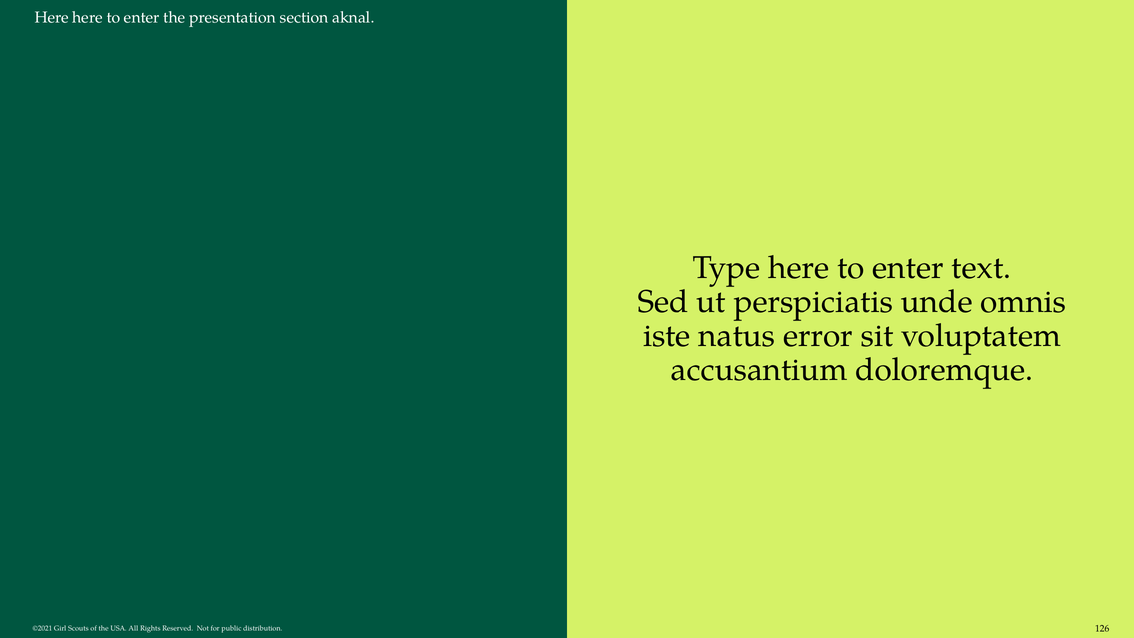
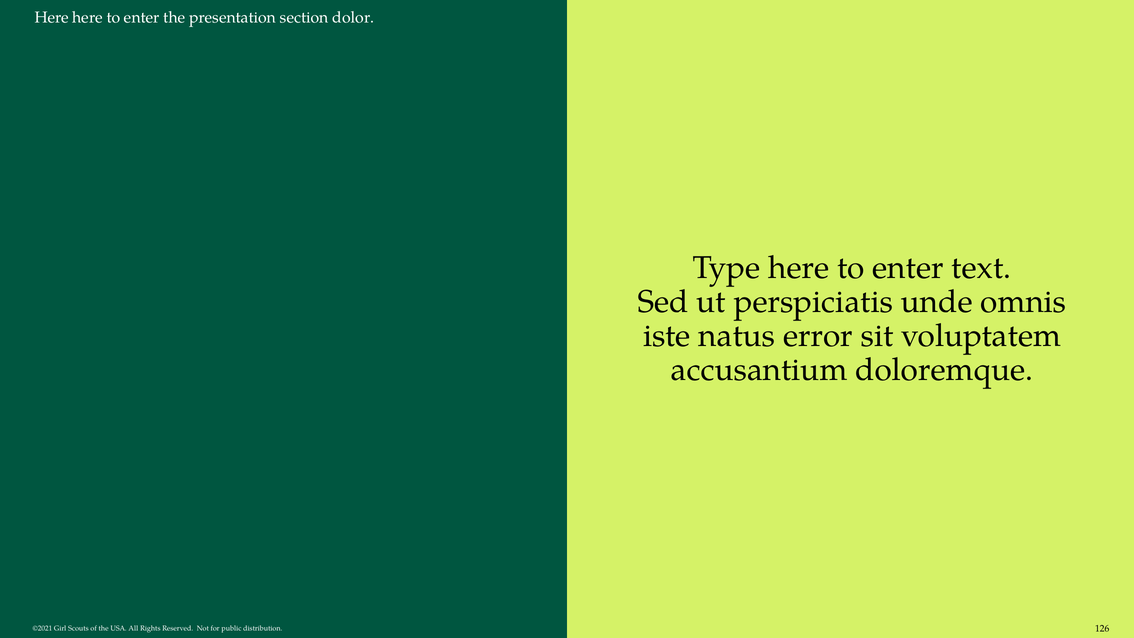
aknal: aknal -> dolor (353, 18)
